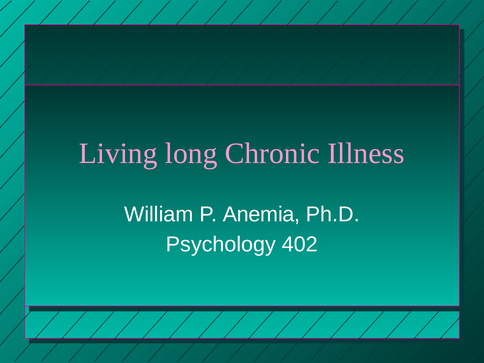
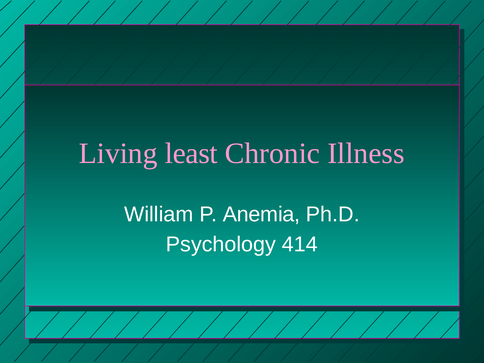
long: long -> least (191, 153)
402: 402 -> 414 (300, 245)
